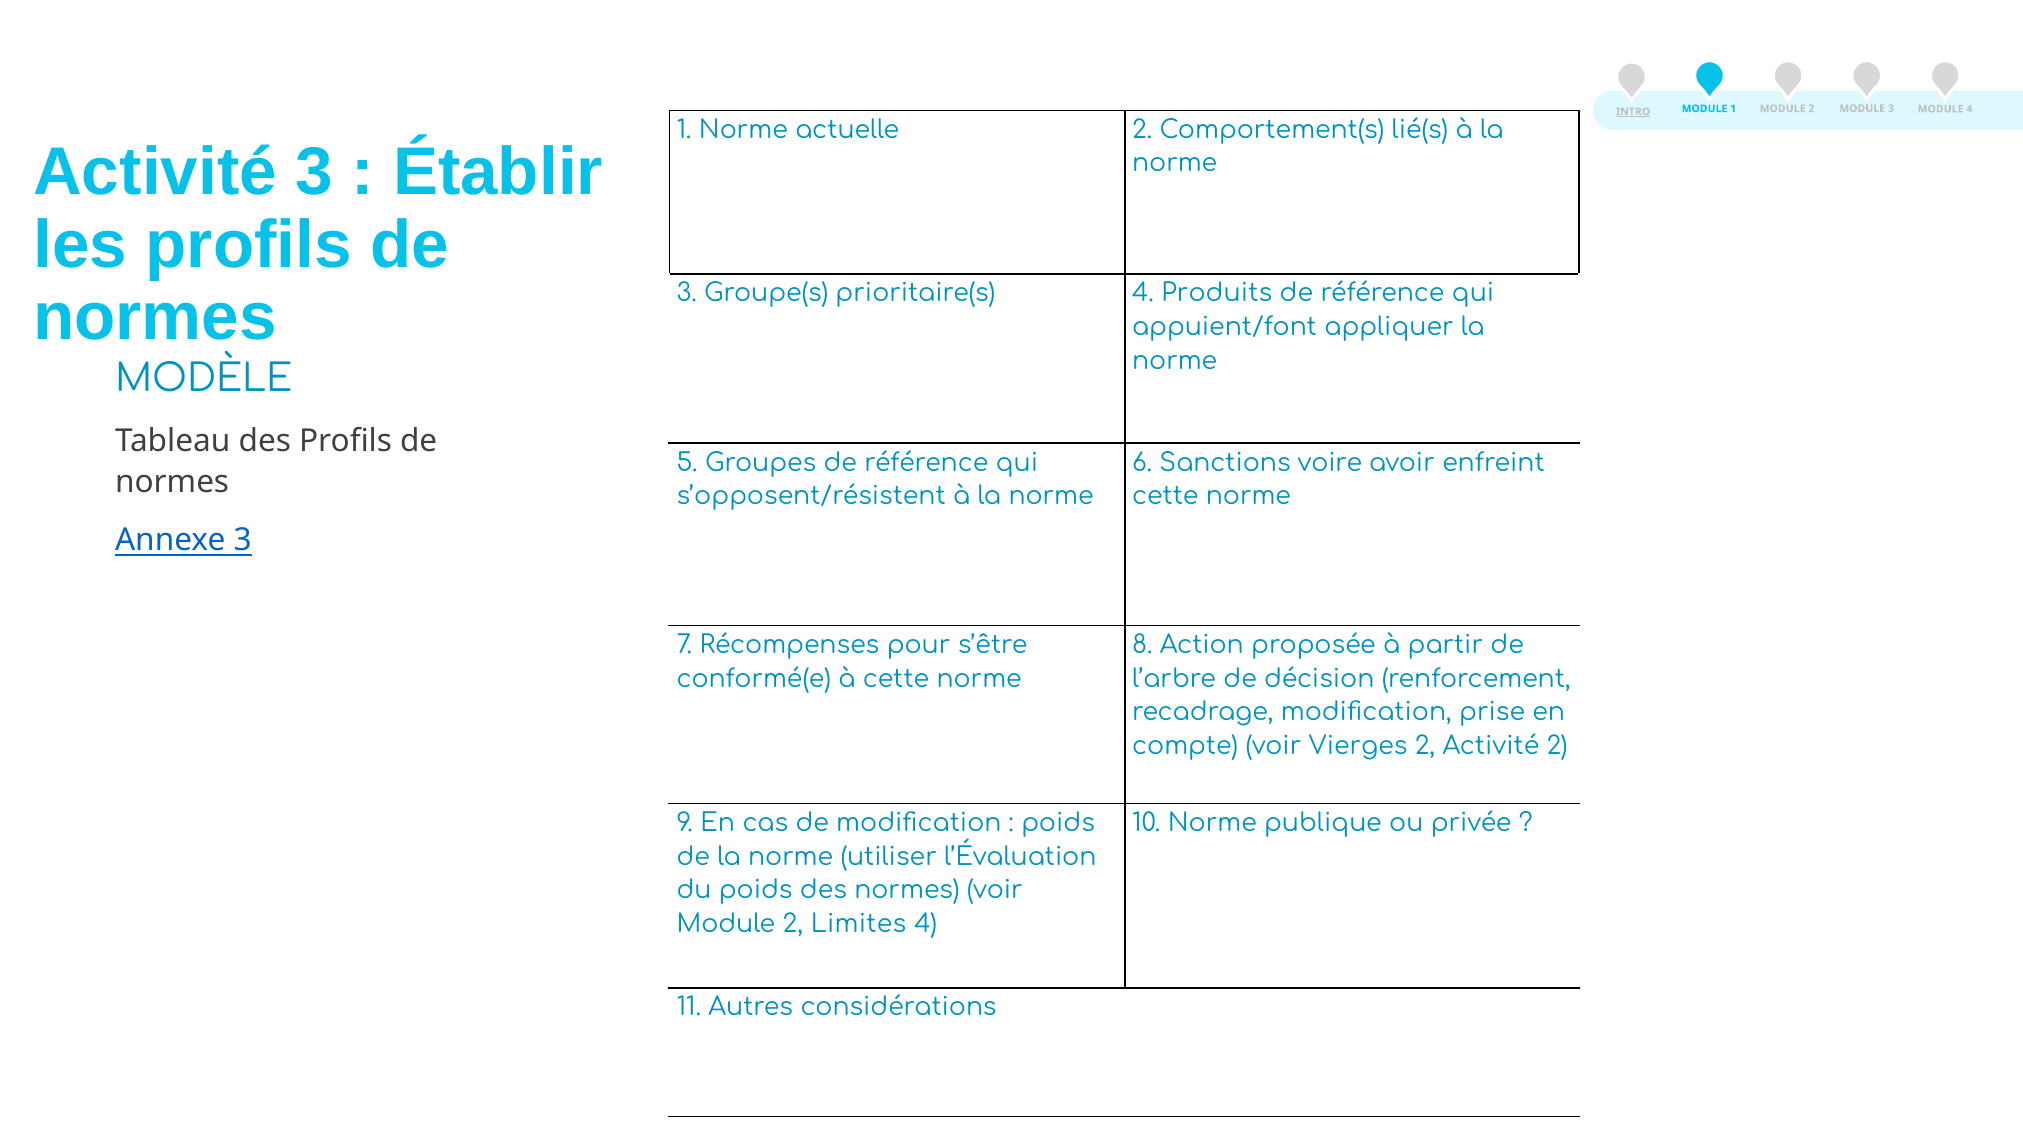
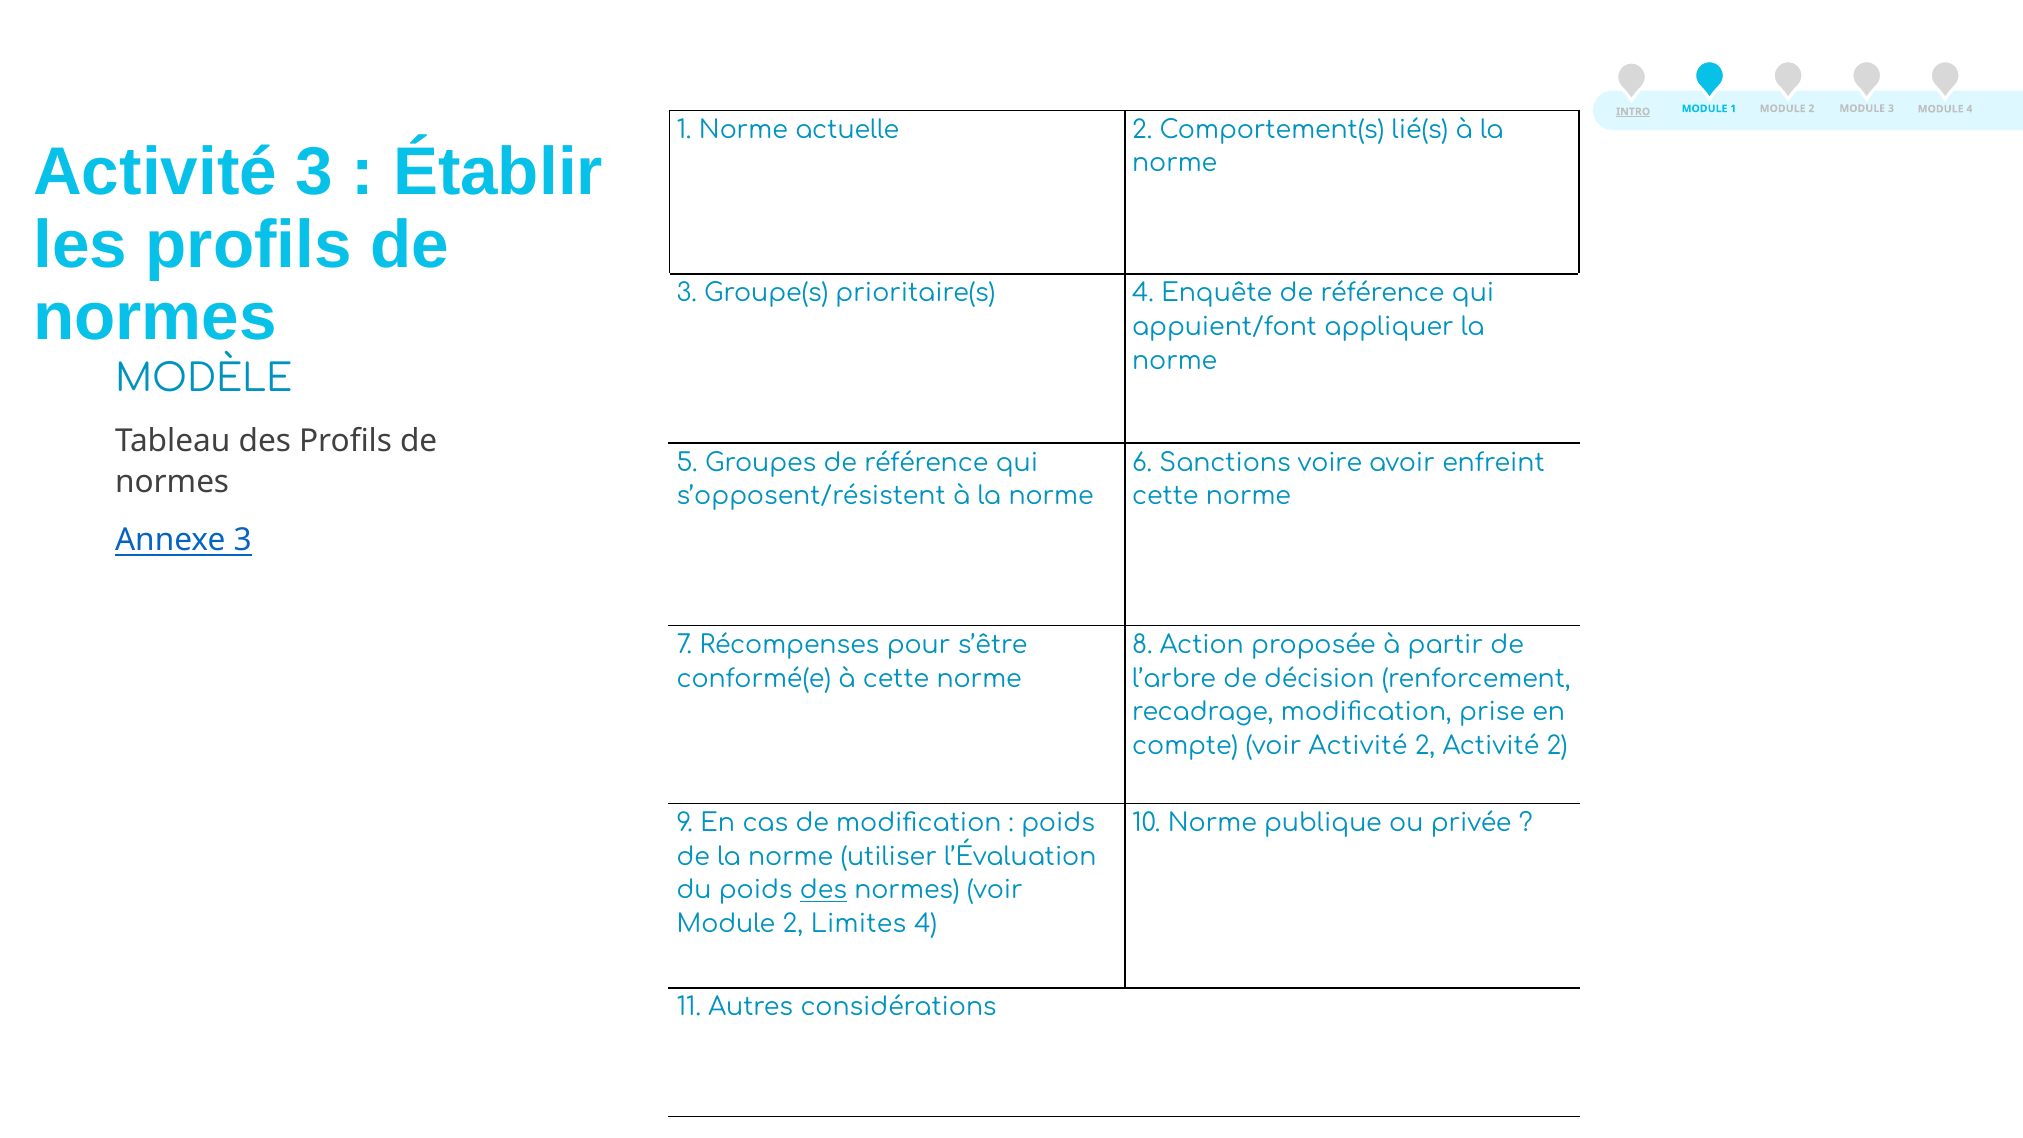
Produits: Produits -> Enquête (1217, 294)
voir Vierges: Vierges -> Activité (1358, 746)
des underline: none -> present (823, 890)
